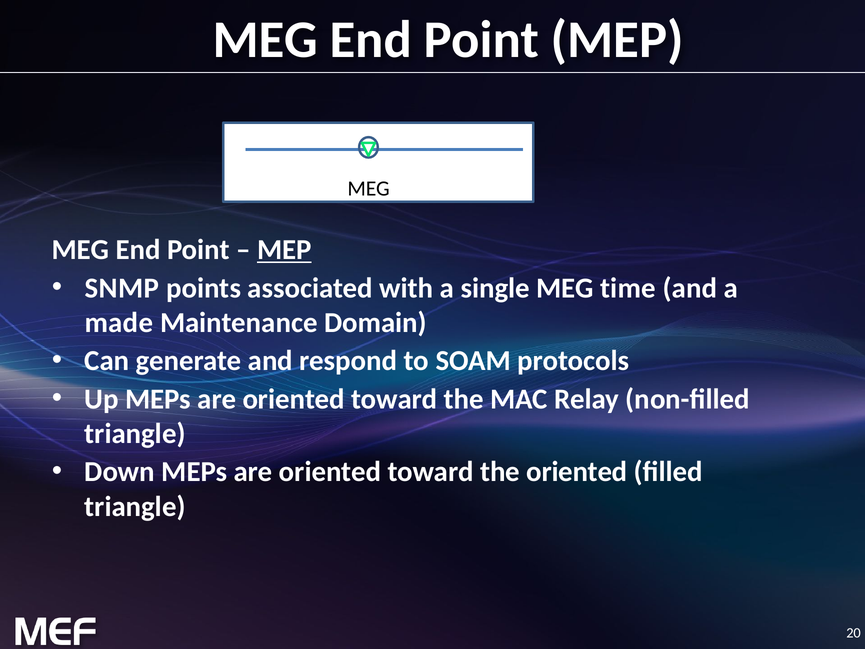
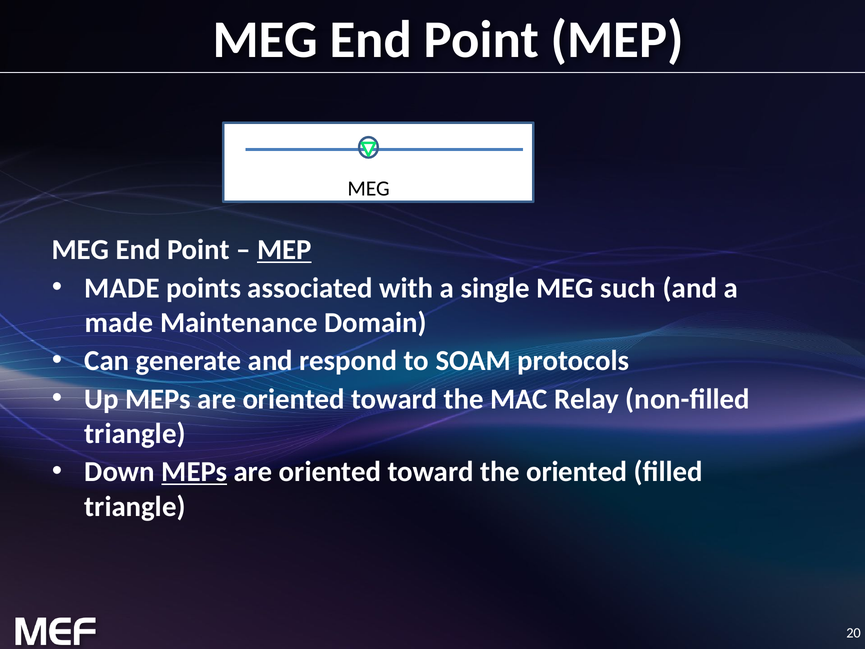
SNMP: SNMP -> MADE (122, 288)
time: time -> such (628, 288)
MEPs underline: none -> present (194, 472)
